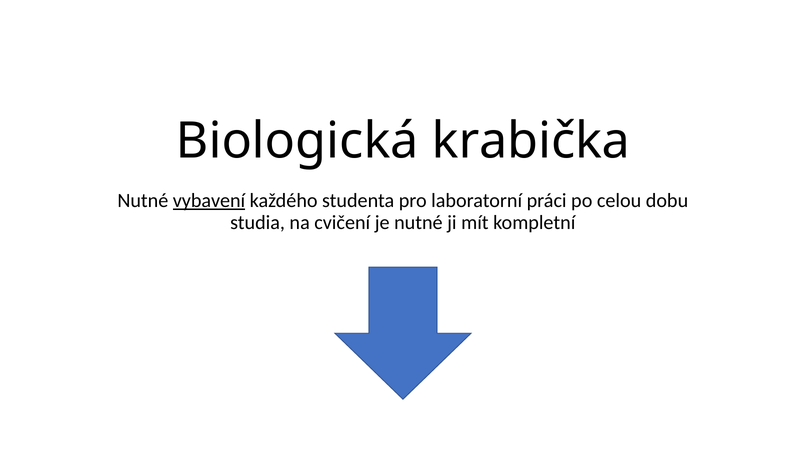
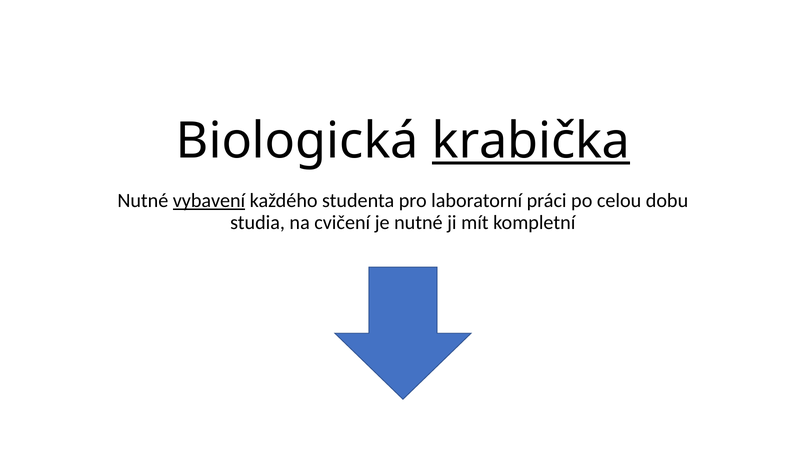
krabička underline: none -> present (531, 141)
